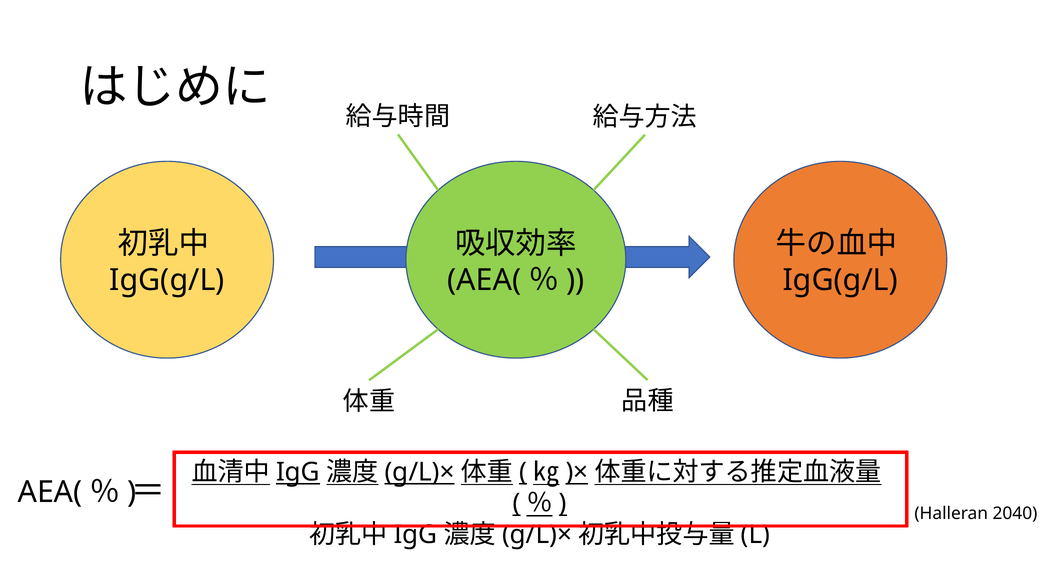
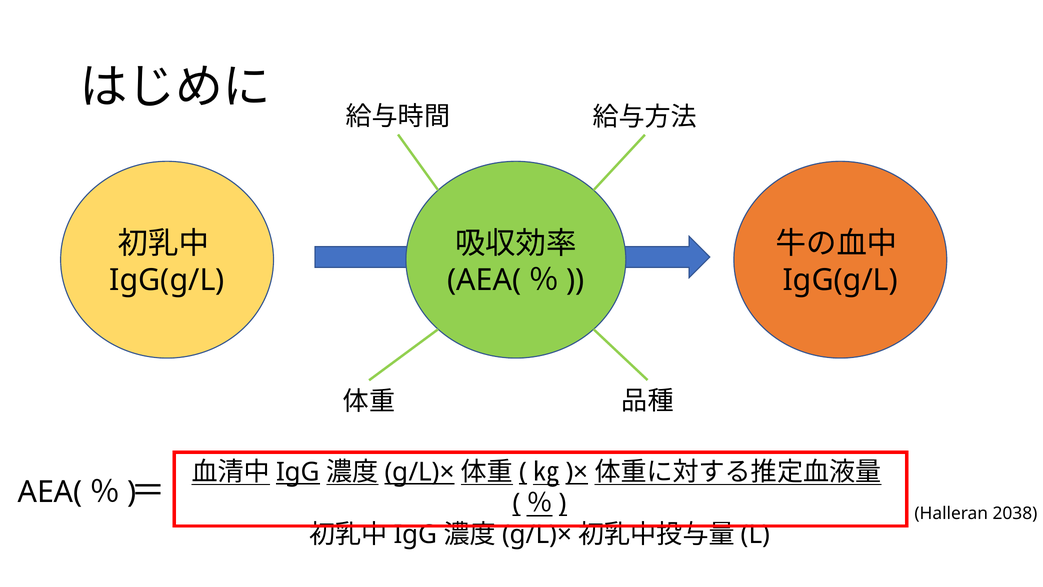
2040: 2040 -> 2038 (1015, 513)
